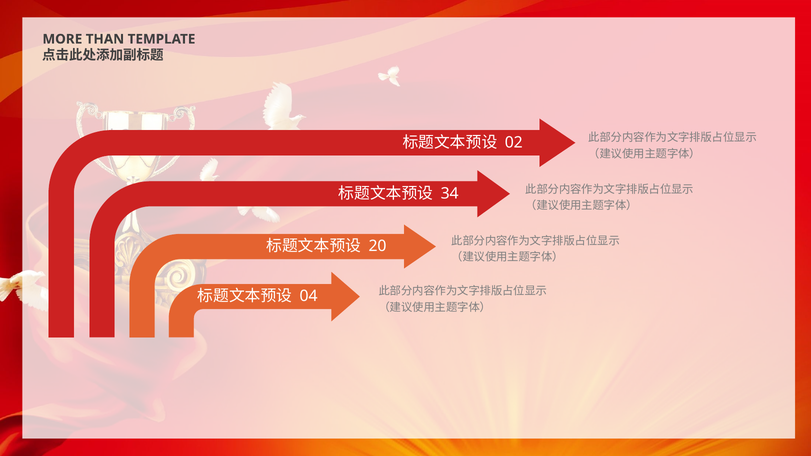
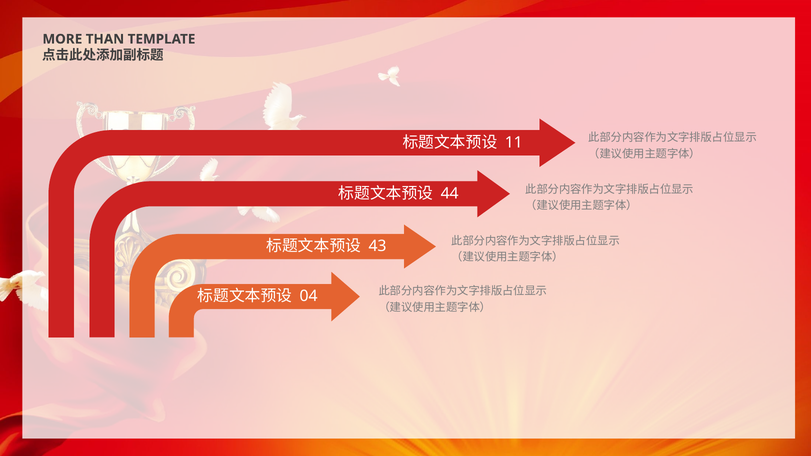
02: 02 -> 11 (514, 143)
34: 34 -> 44 (450, 193)
20: 20 -> 43 (378, 246)
